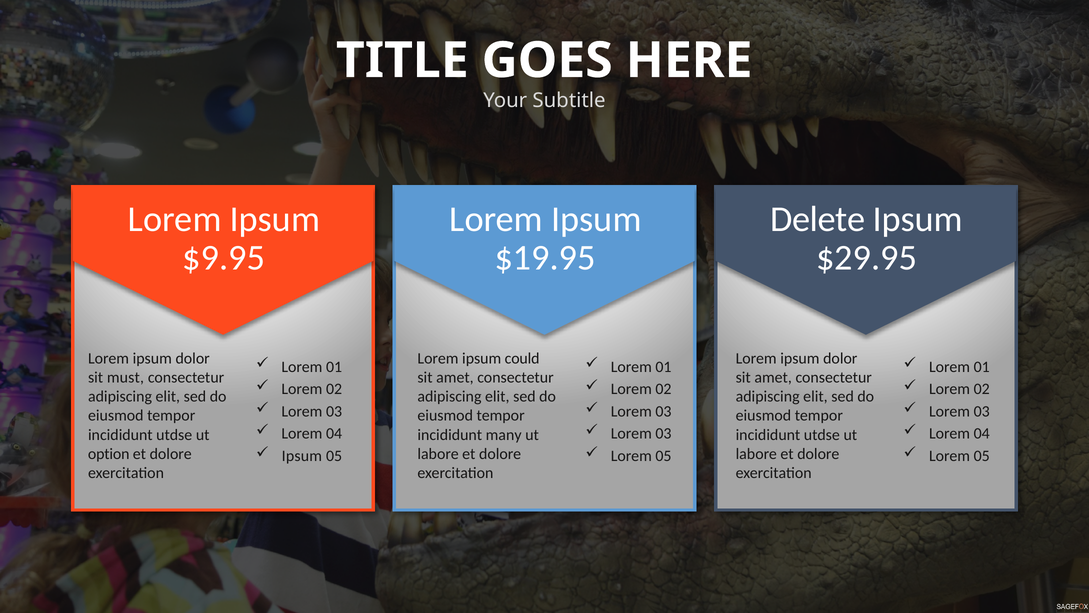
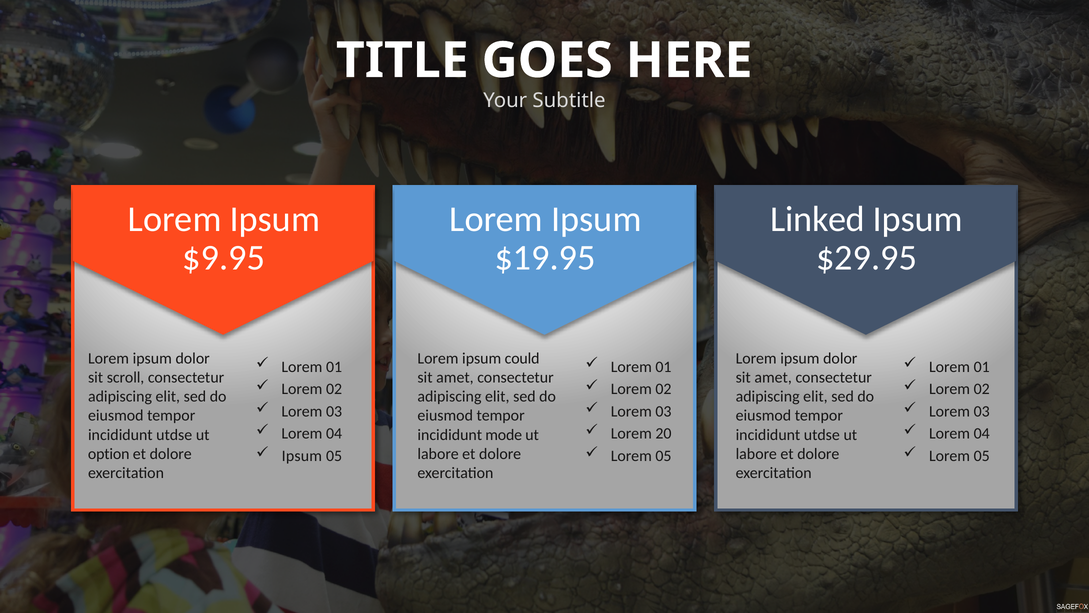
Delete: Delete -> Linked (818, 219)
must: must -> scroll (126, 377)
03: 03 -> 20 (663, 433)
many: many -> mode (504, 435)
